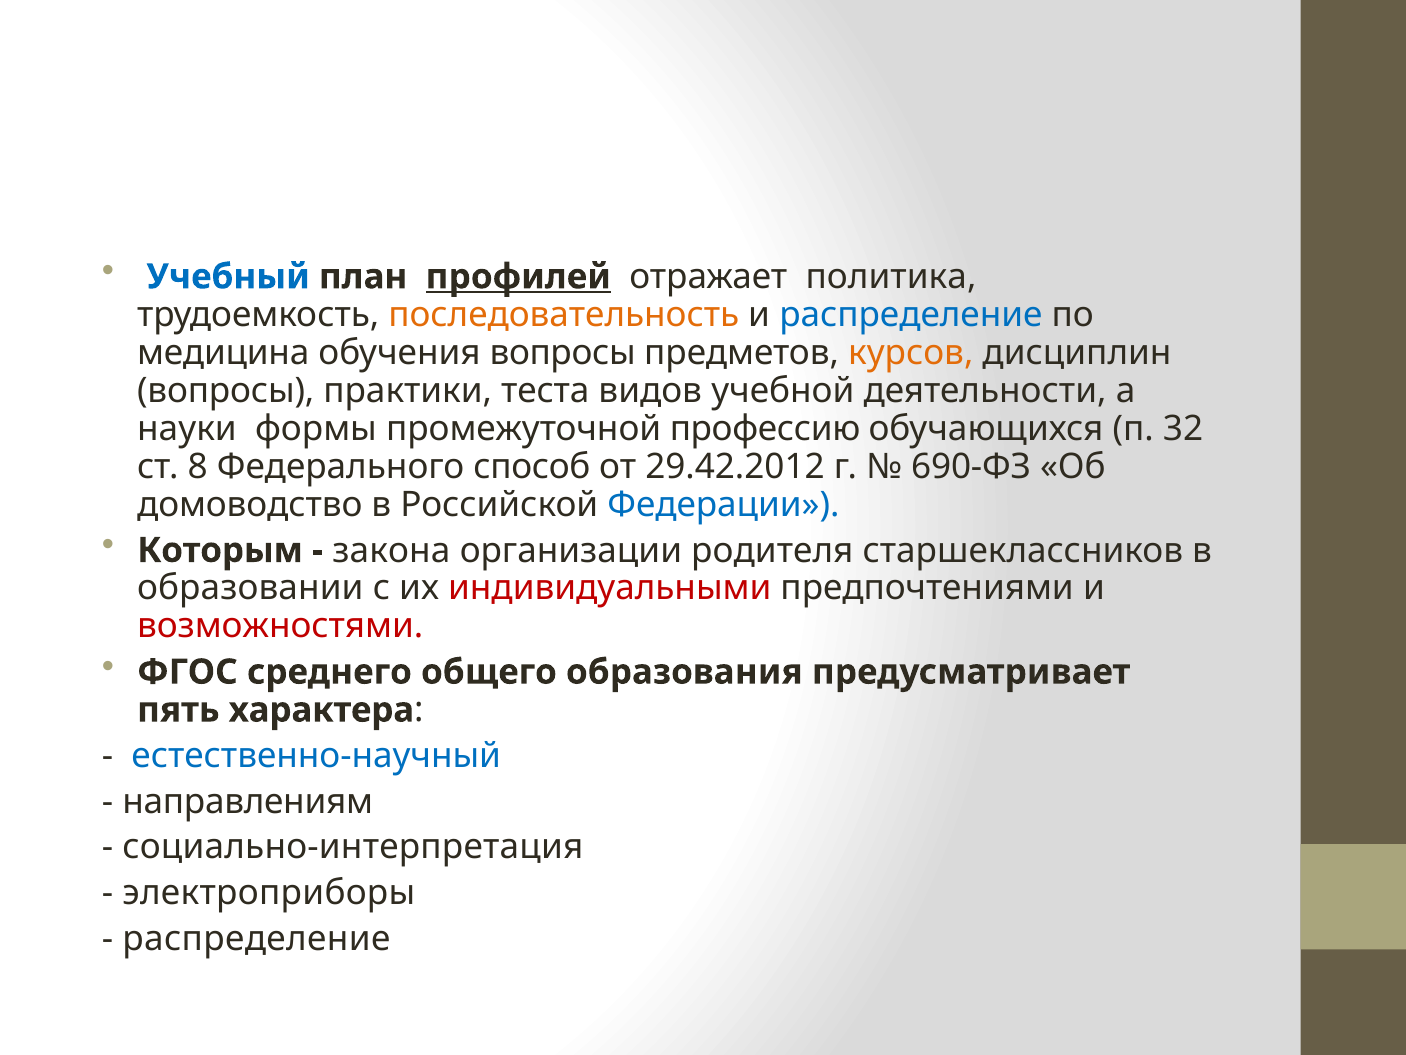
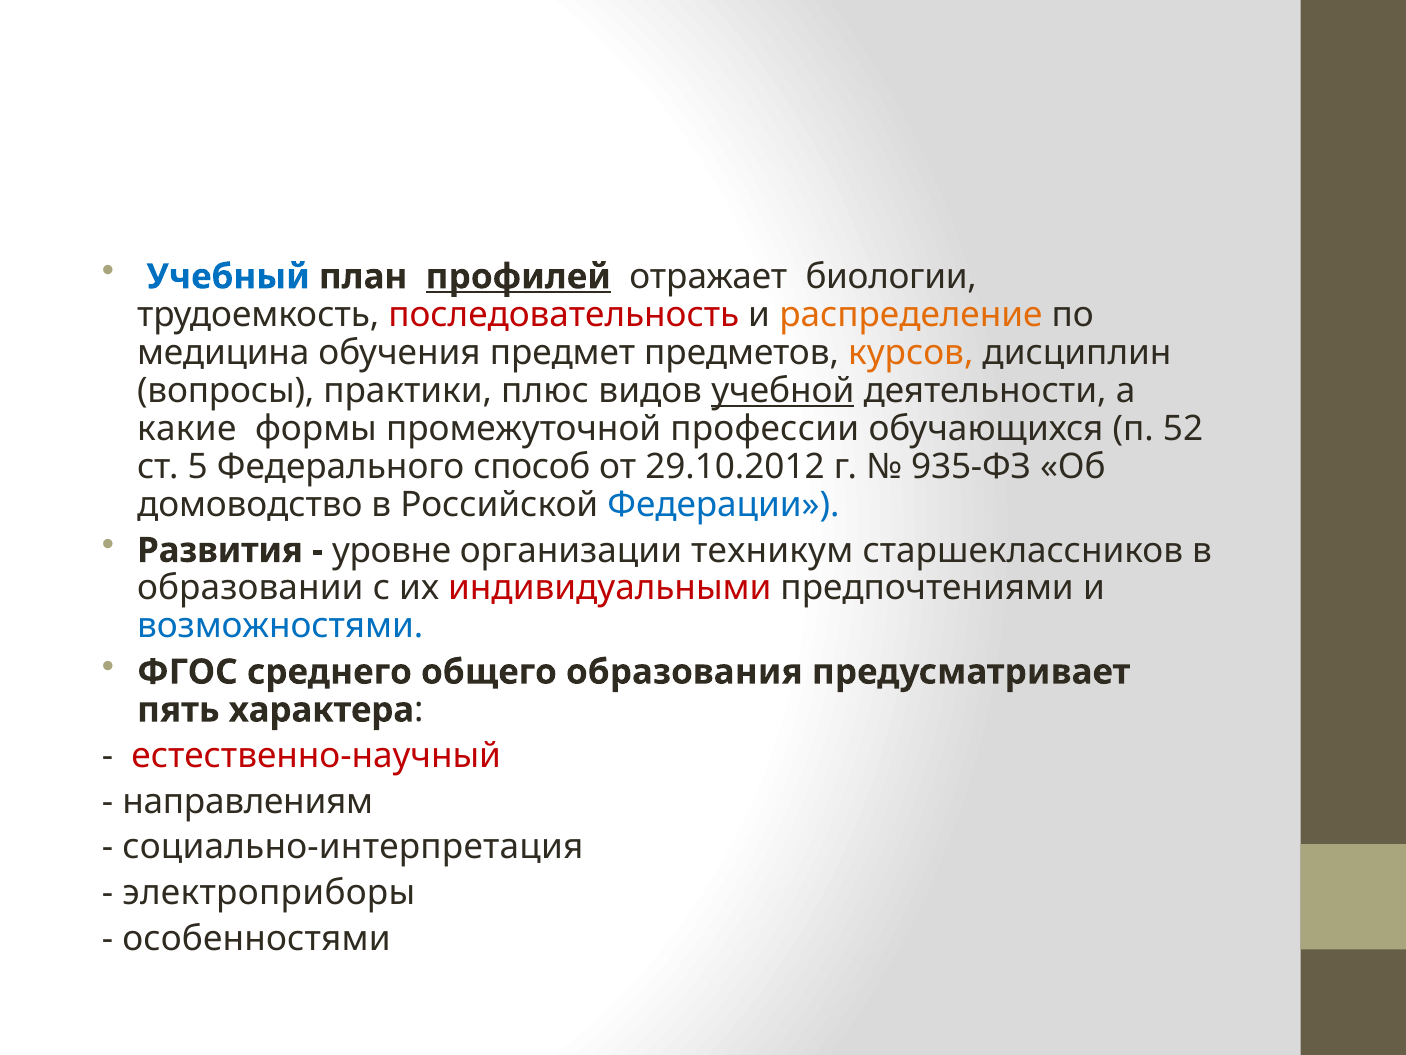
политика: политика -> биологии (891, 277)
последовательность colour: orange -> red (564, 315)
распределение colour: blue -> orange (911, 315)
обучения вопросы: вопросы -> предмет (563, 353)
теста: теста -> плюс (545, 391)
учебной underline: none -> present (783, 391)
науки: науки -> какие (187, 429)
профессию: профессию -> профессии (765, 429)
32: 32 -> 52 (1183, 429)
8: 8 -> 5 (198, 466)
29.42.2012: 29.42.2012 -> 29.10.2012 (735, 466)
690-ФЗ: 690-ФЗ -> 935-ФЗ (971, 466)
Которым: Которым -> Развития (220, 550)
закона: закона -> уровне (392, 550)
родителя: родителя -> техникум (772, 550)
возможностями colour: red -> blue (280, 626)
естественно-научный colour: blue -> red (316, 755)
распределение: распределение -> особенностями (257, 938)
